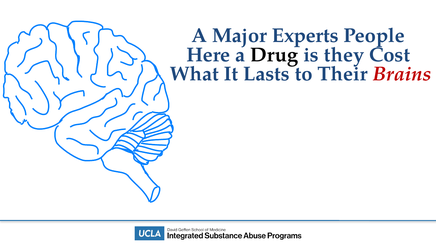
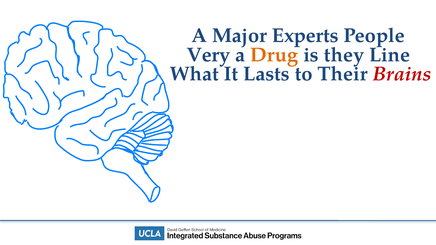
Here: Here -> Very (208, 55)
Drug colour: black -> orange (274, 55)
Cost: Cost -> Line (390, 55)
